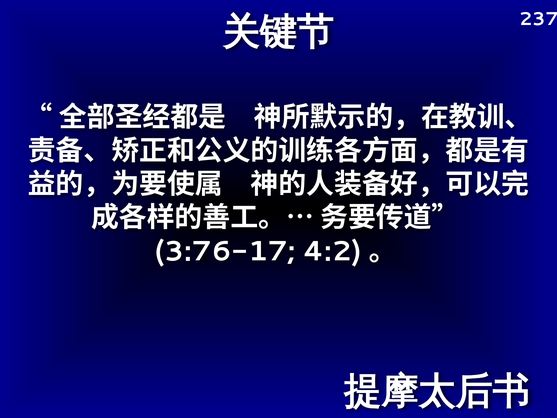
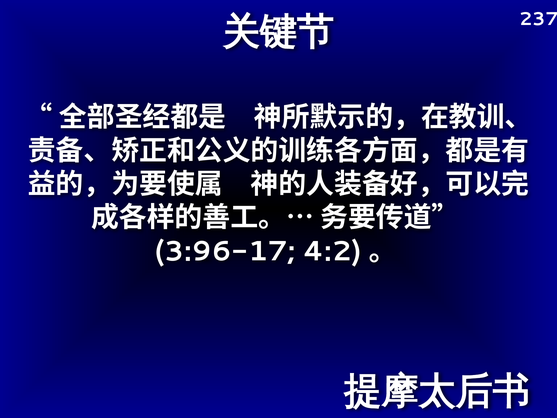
3:76-17: 3:76-17 -> 3:96-17 (225, 251)
